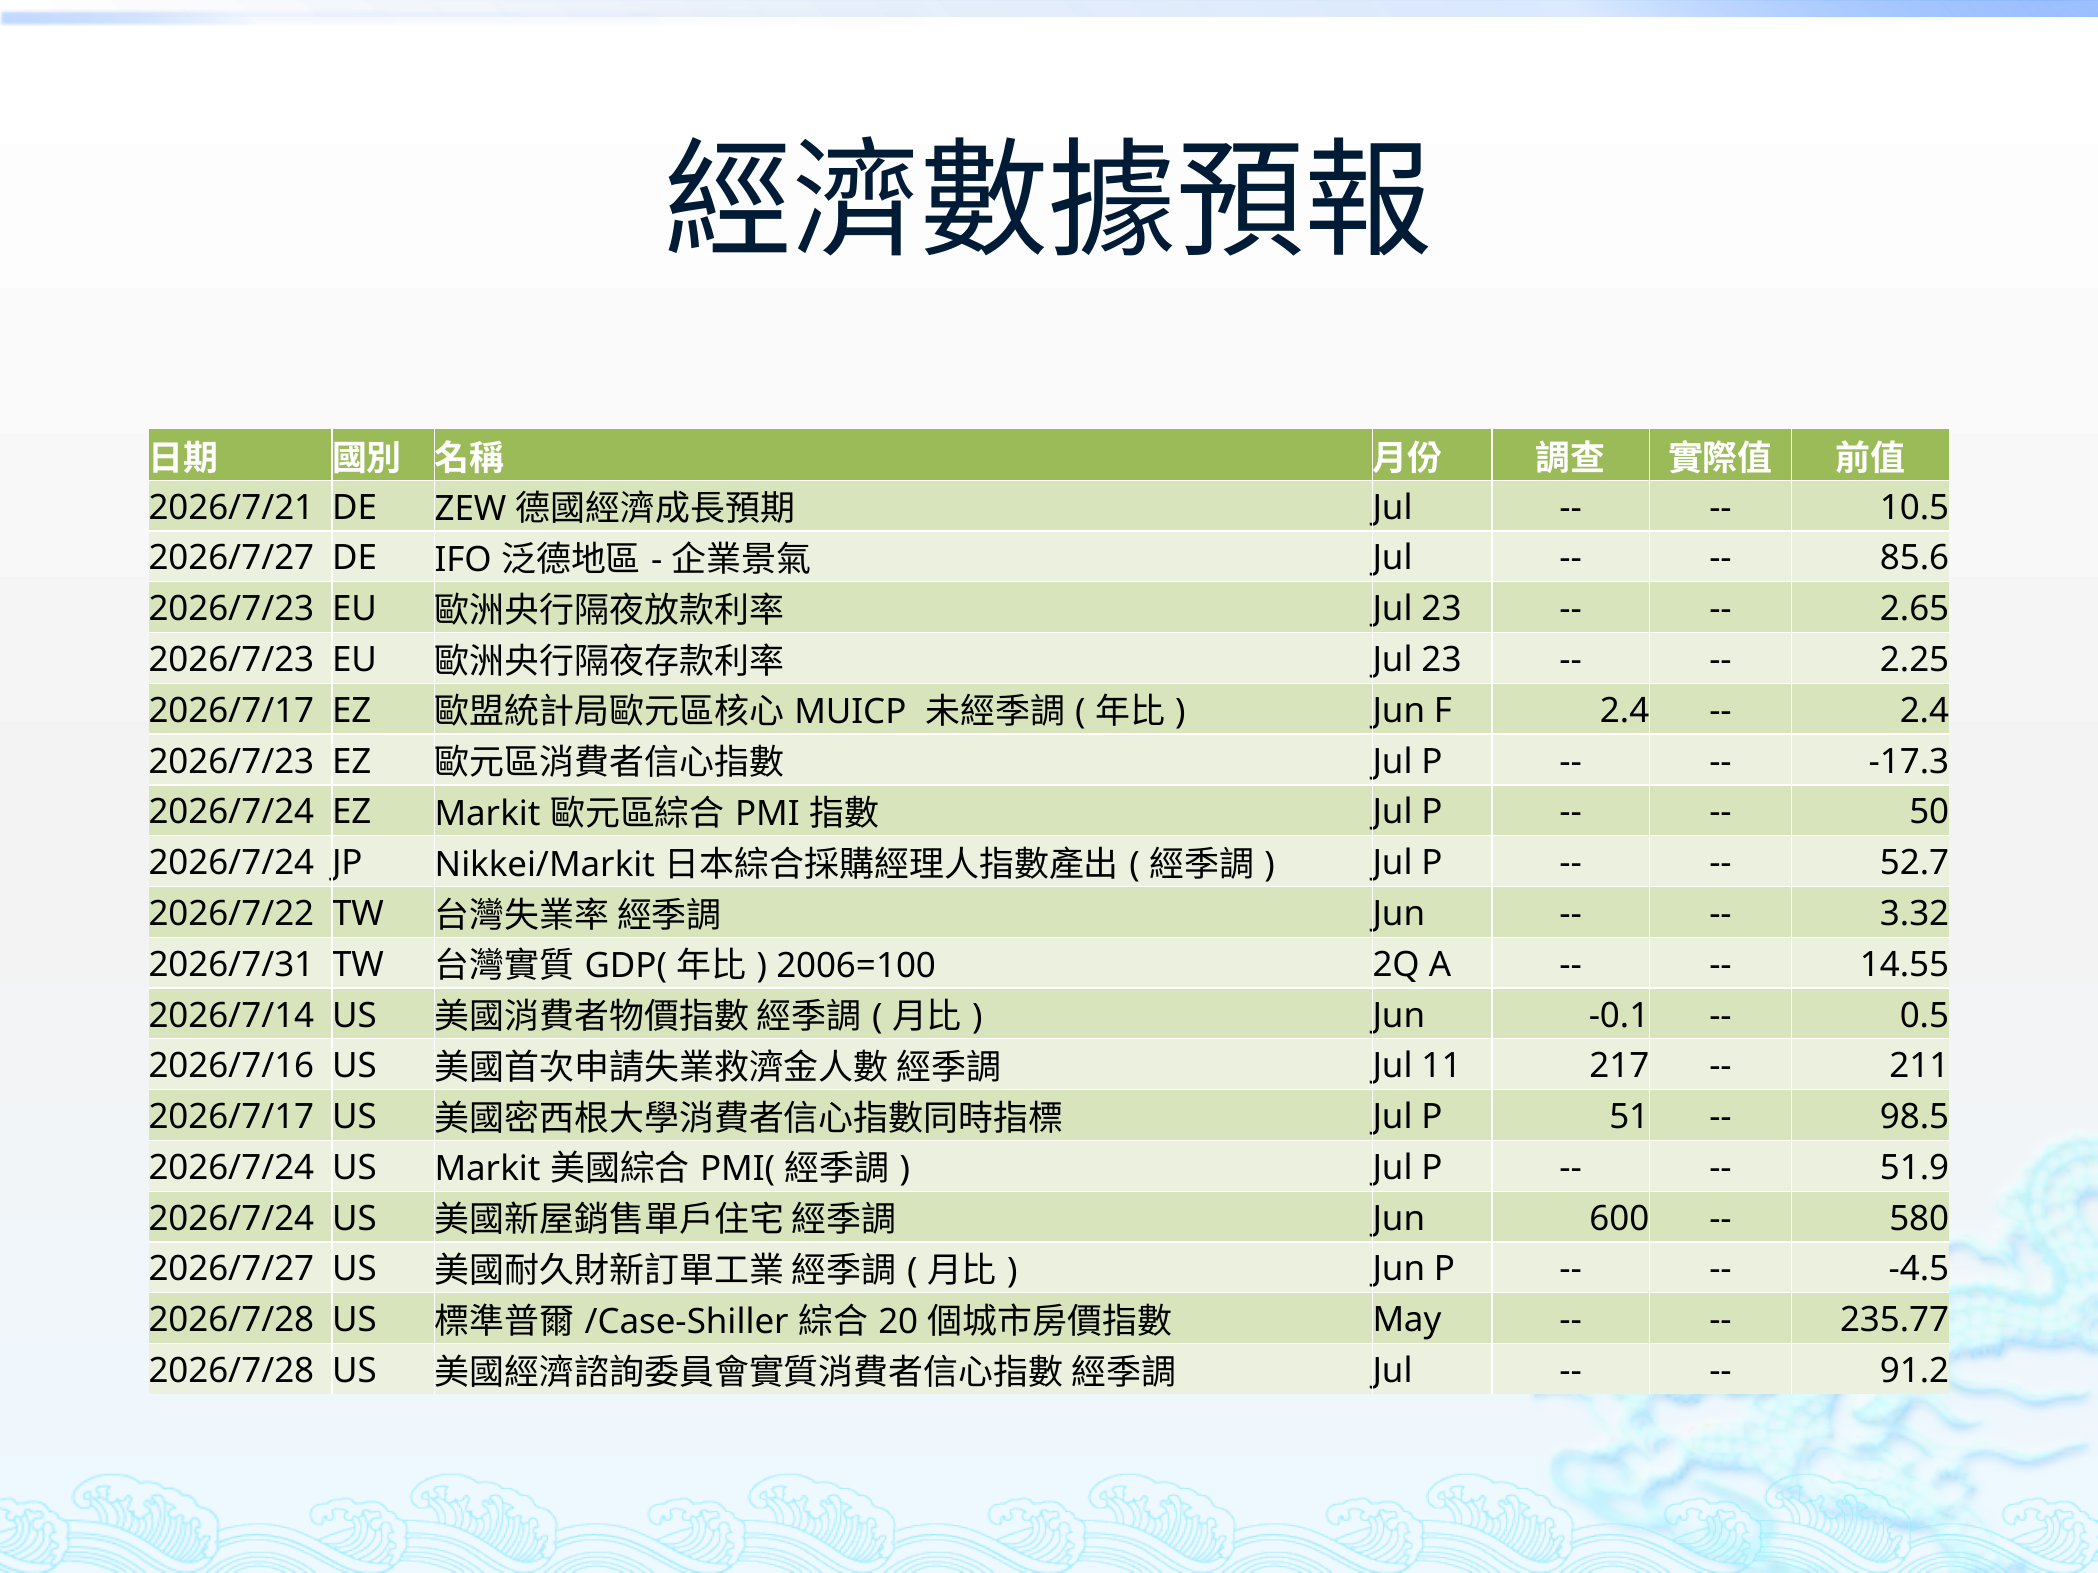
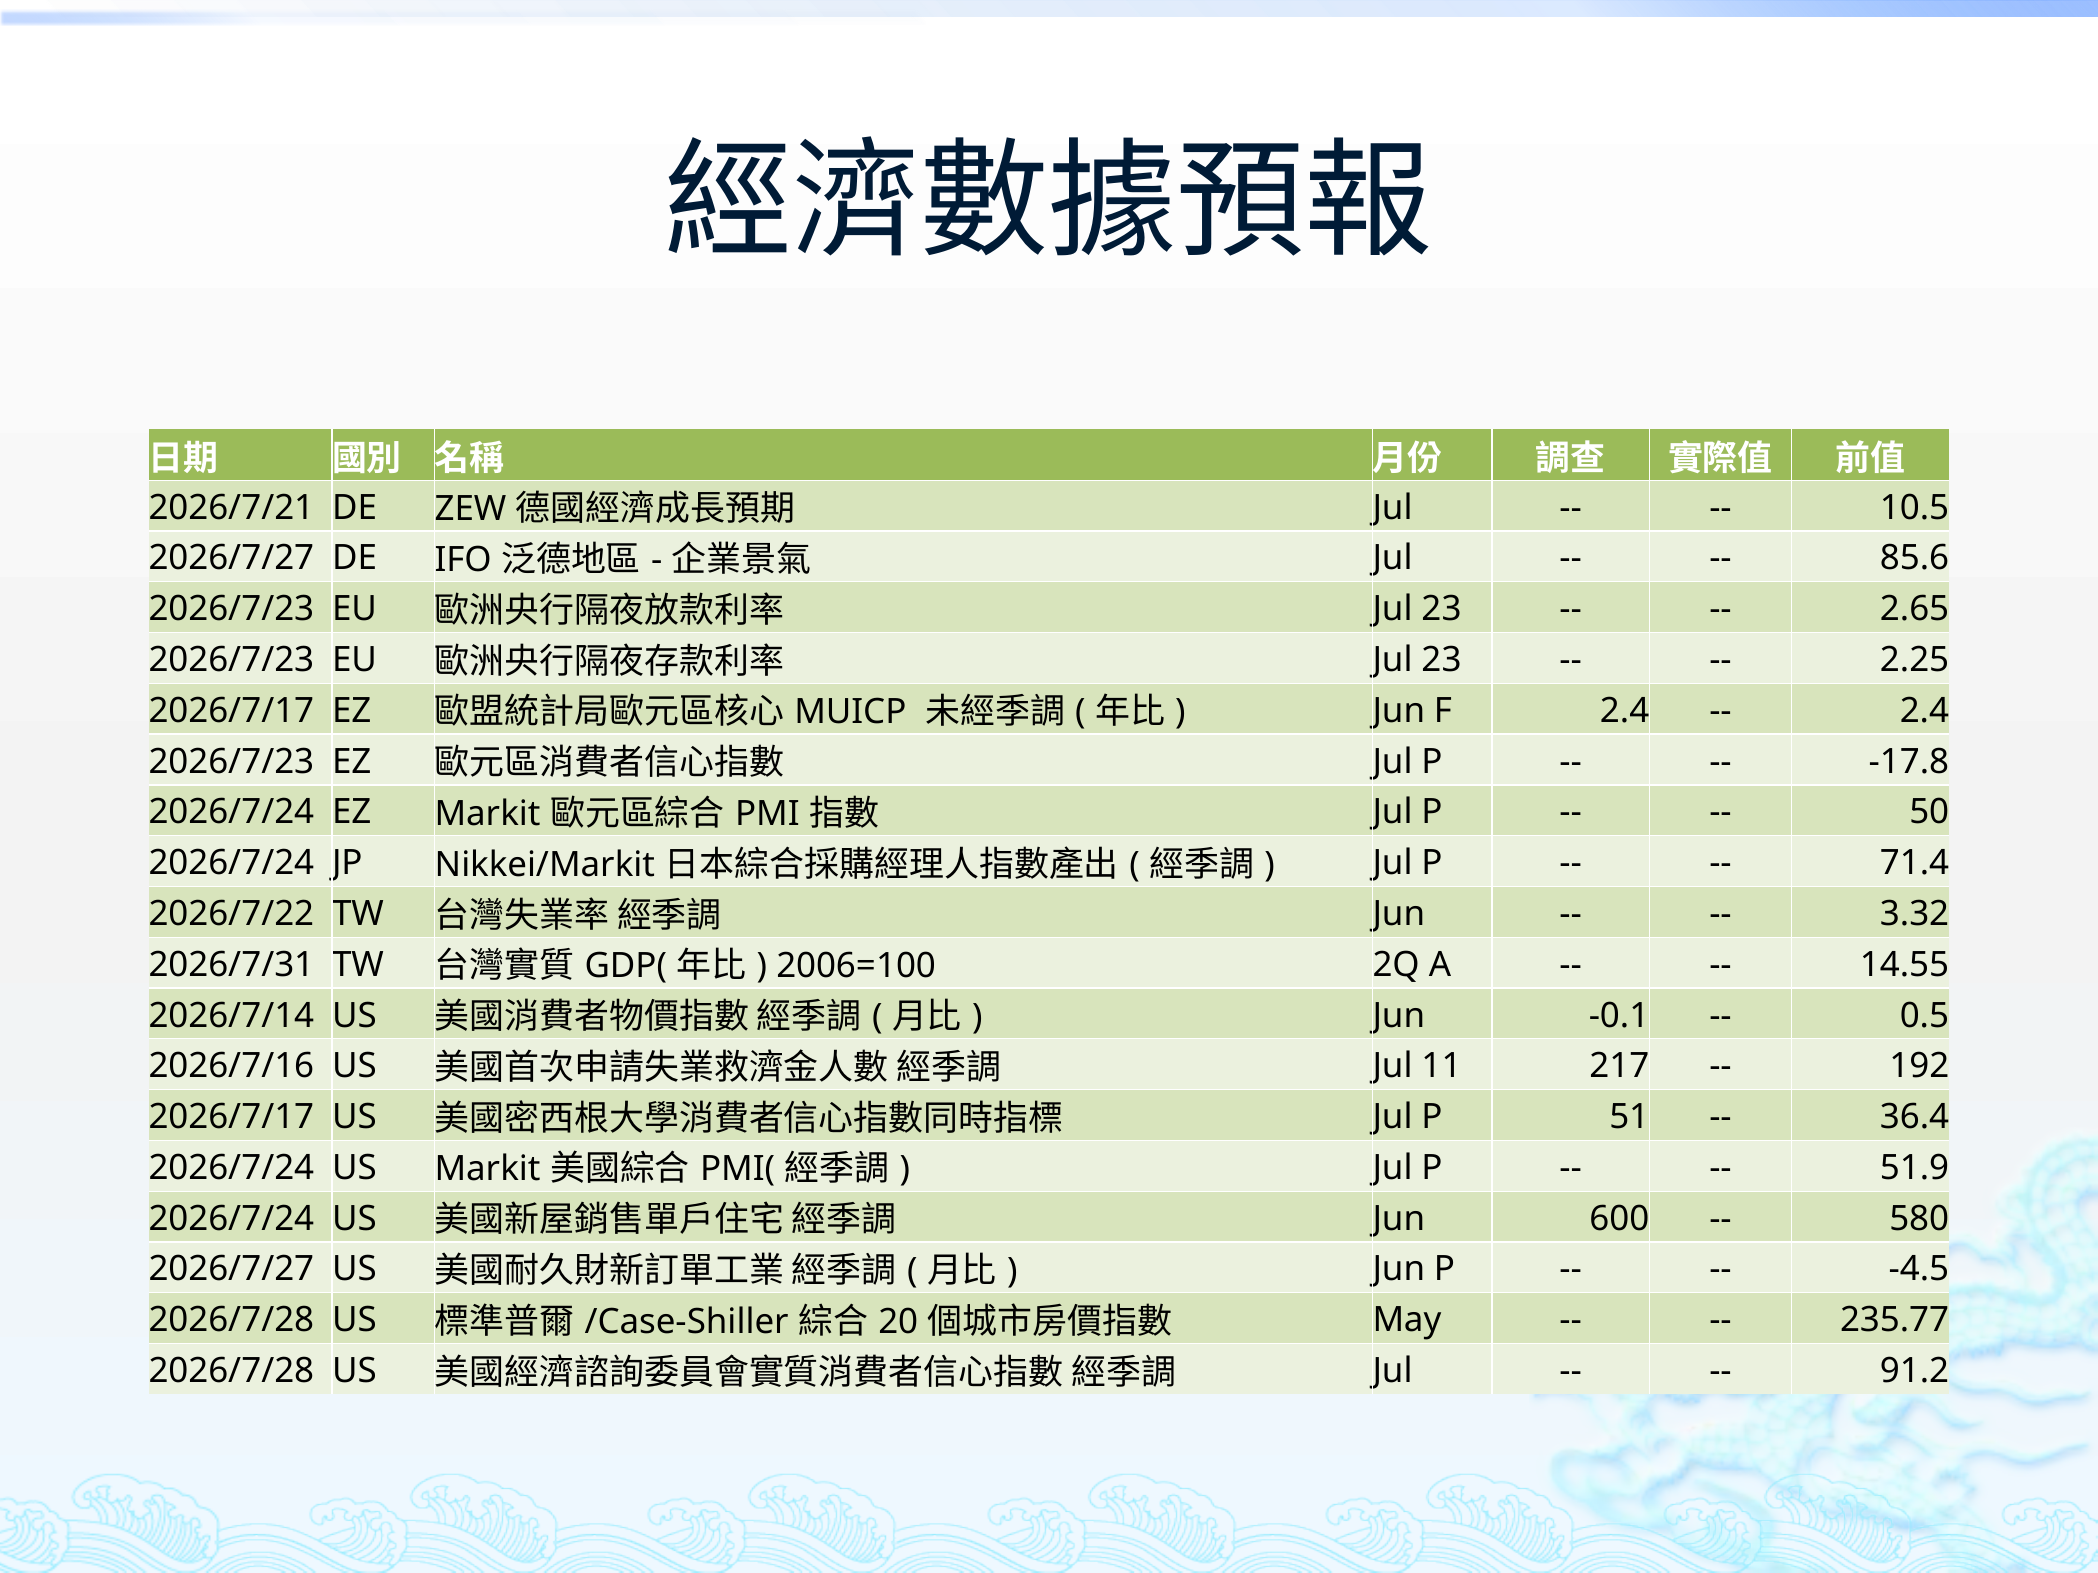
-17.3: -17.3 -> -17.8 (1909, 762)
52.7: 52.7 -> 71.4 (1915, 863)
211: 211 -> 192 (1919, 1067)
98.5: 98.5 -> 36.4 (1915, 1117)
